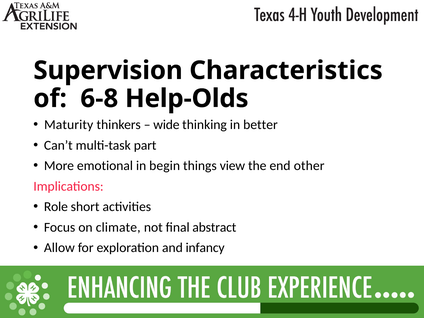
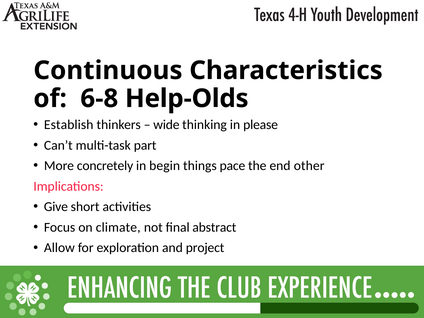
Supervision: Supervision -> Continuous (108, 70)
Maturity: Maturity -> Establish (69, 125)
better: better -> please (261, 125)
emotional: emotional -> concretely (105, 166)
view: view -> pace (232, 166)
Role: Role -> Give (56, 207)
infancy: infancy -> project (205, 248)
